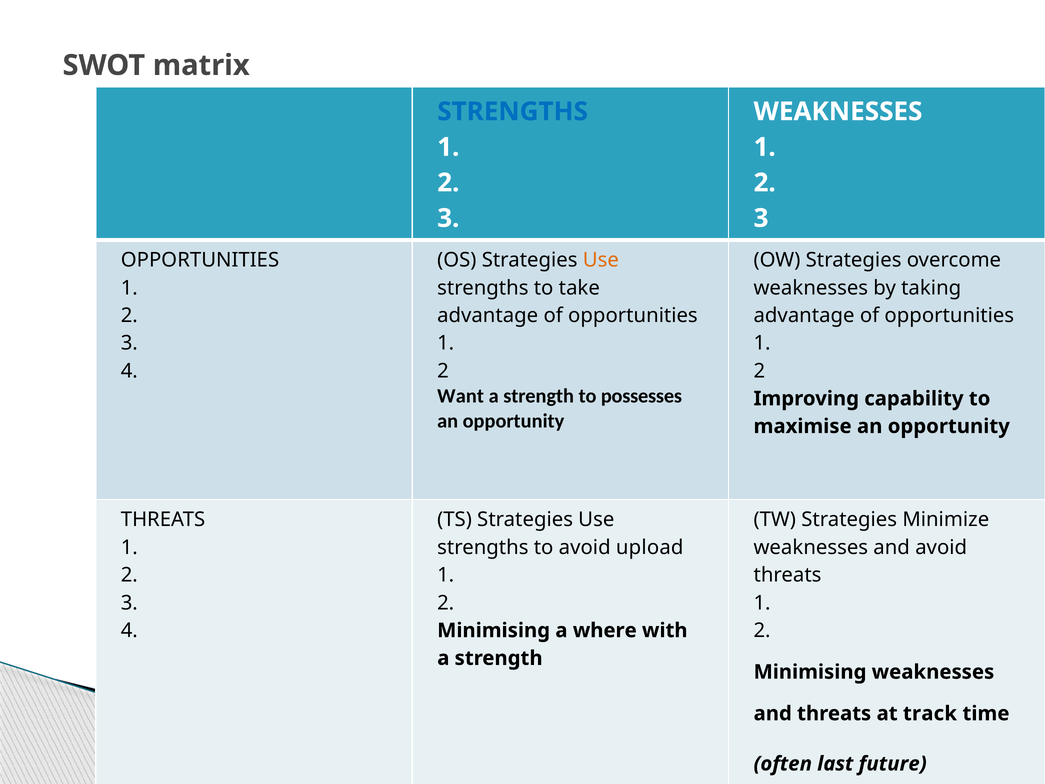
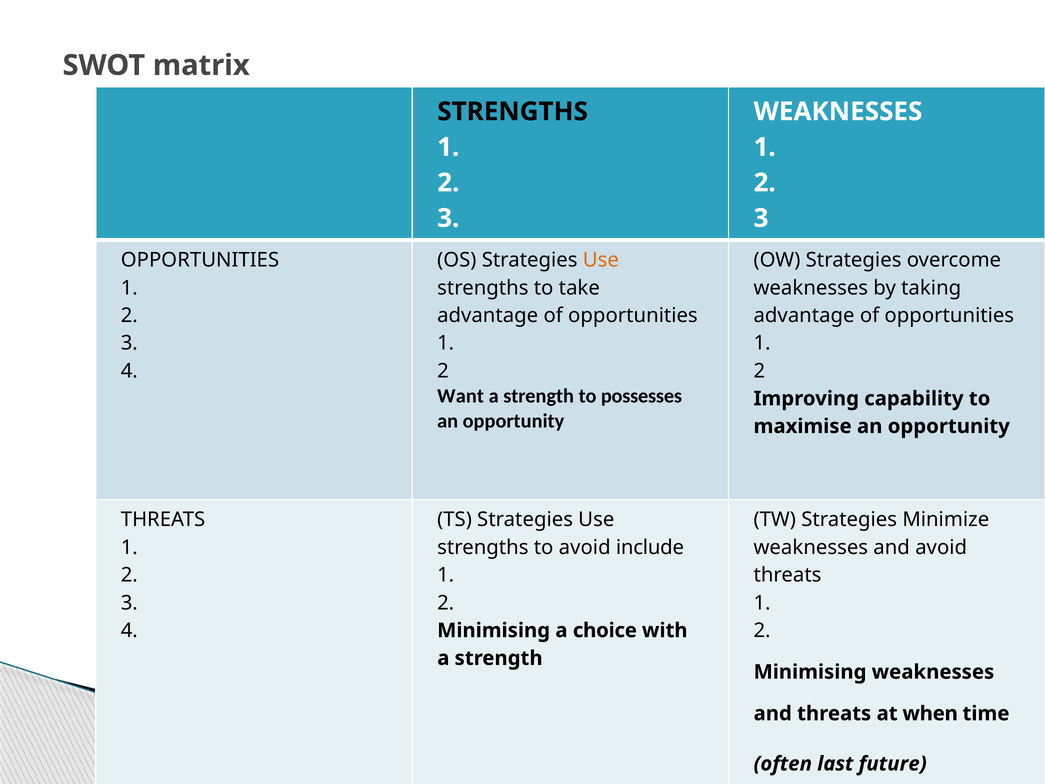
STRENGTHS colour: blue -> black (513, 112)
upload: upload -> include (650, 547)
where: where -> choice (605, 630)
track: track -> when (930, 713)
